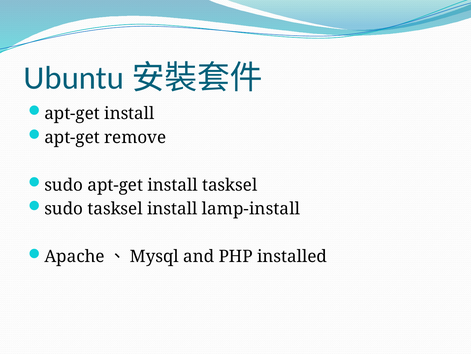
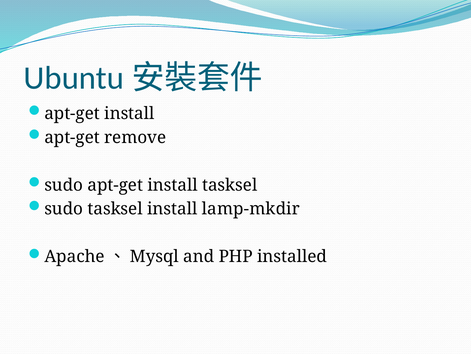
lamp-install: lamp-install -> lamp-mkdir (251, 209)
